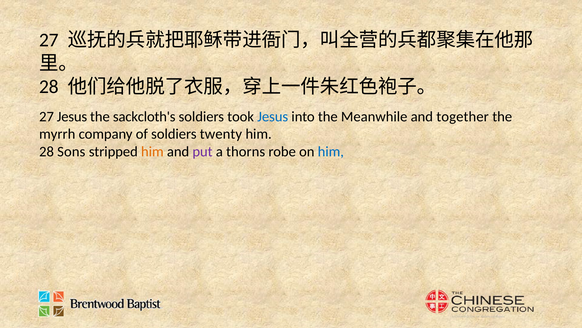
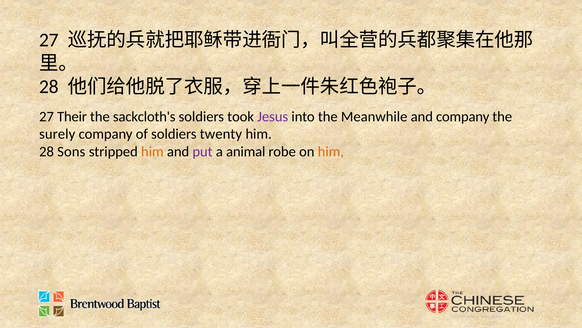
27 Jesus: Jesus -> Their (72, 116)
Jesus colour: blue -> purple (273, 116)
and together: together -> company (463, 116)
myrrh: myrrh -> surely (57, 134)
thorns: thorns -> animal (246, 151)
him colour: blue -> orange (331, 151)
